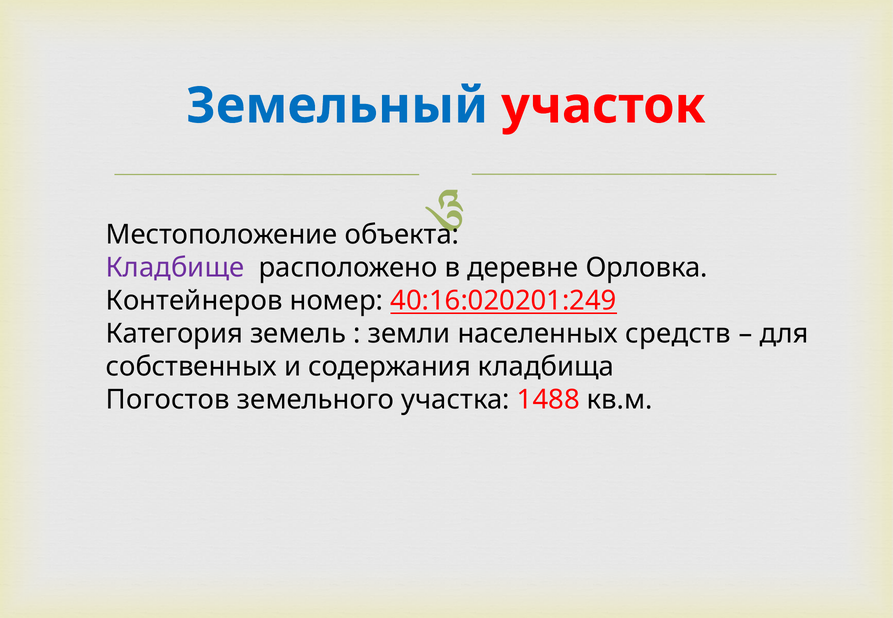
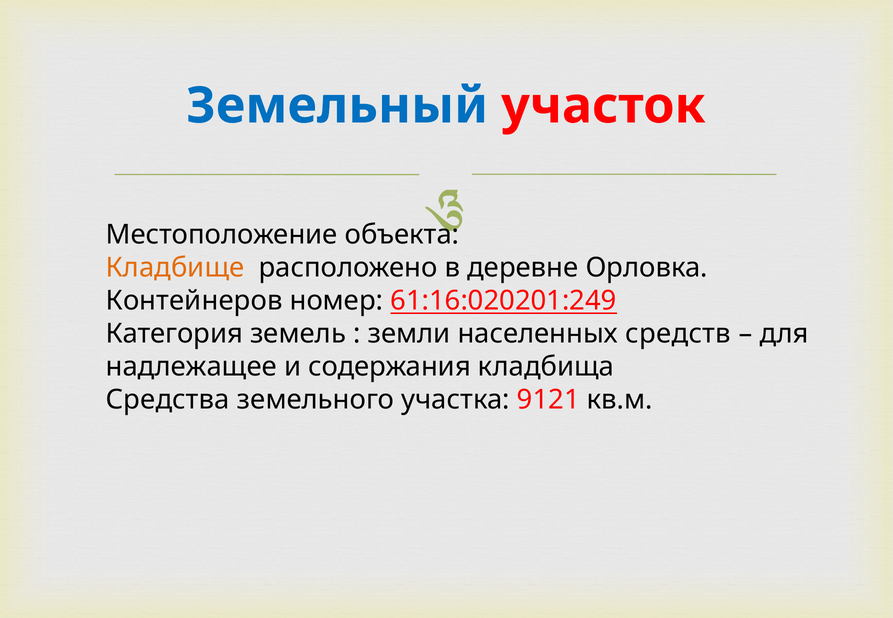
Кладбище colour: purple -> orange (175, 268)
40:16:020201:249: 40:16:020201:249 -> 61:16:020201:249 (504, 301)
собственных: собственных -> надлежащее (191, 367)
Погостов: Погостов -> Средства (168, 400)
1488: 1488 -> 9121 (548, 400)
